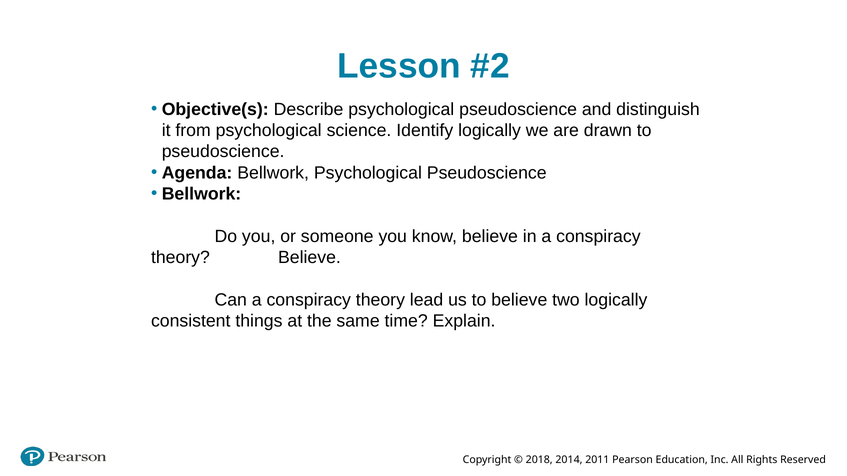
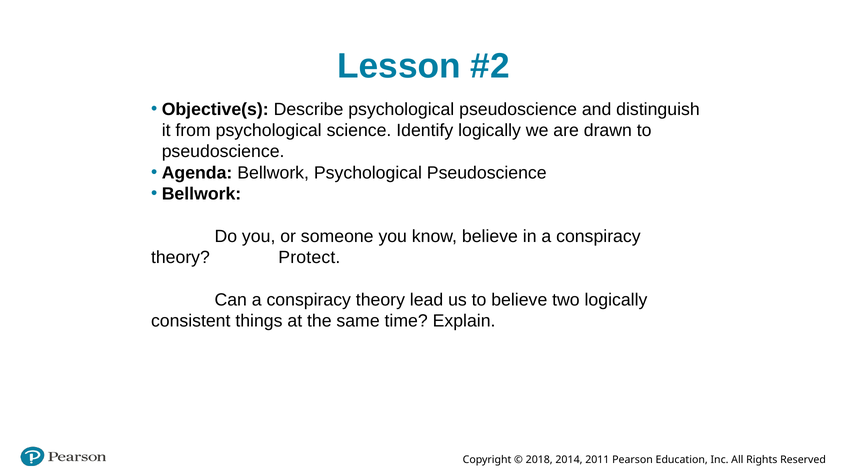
theory Believe: Believe -> Protect (309, 258)
